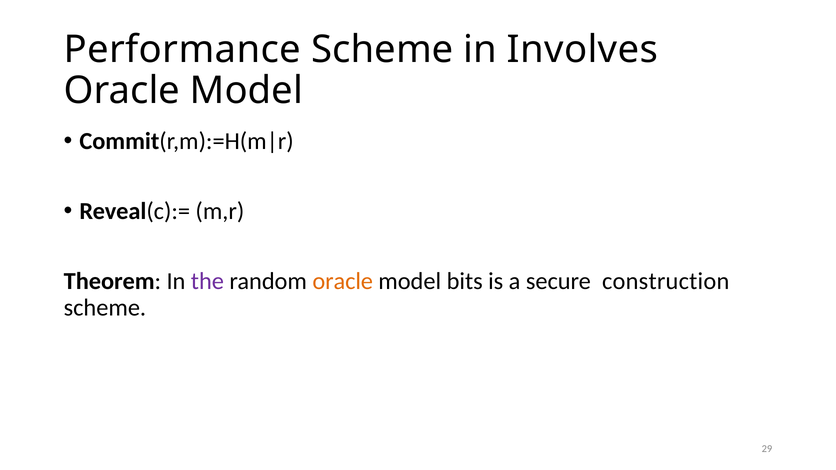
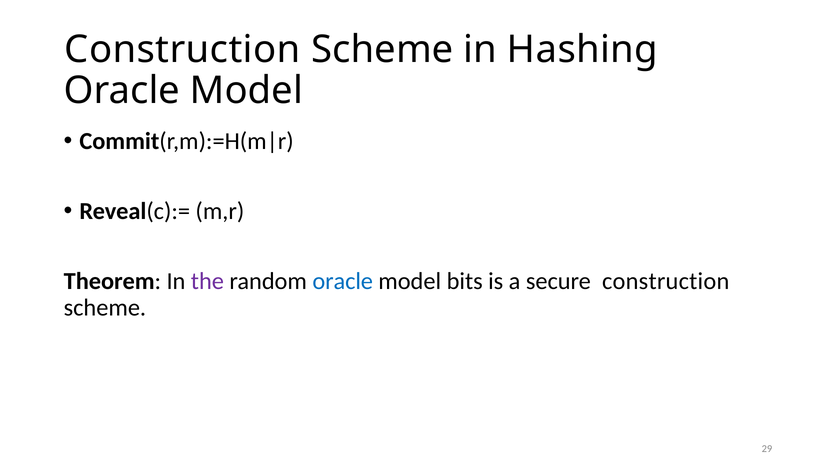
Performance: Performance -> Construction (182, 50)
Involves: Involves -> Hashing (582, 50)
oracle colour: orange -> blue (343, 282)
